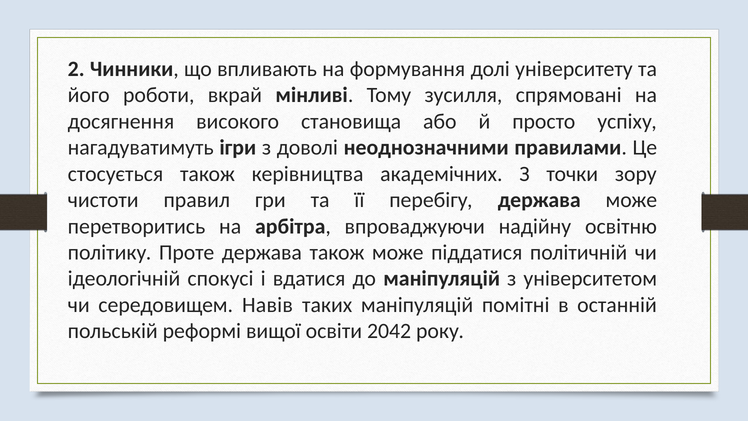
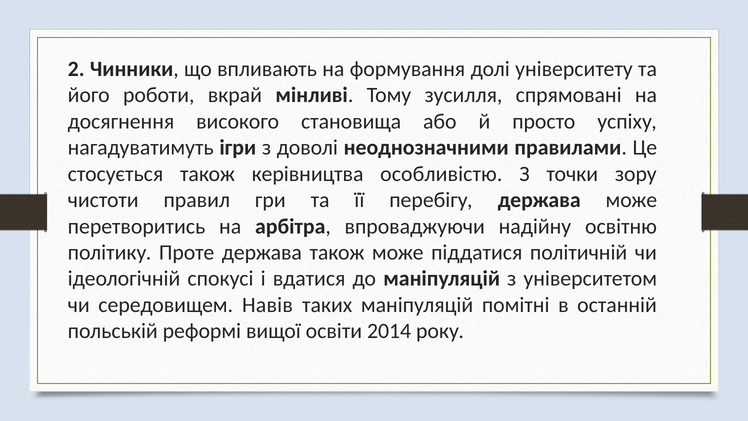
академічних: академічних -> особливістю (441, 174)
2042: 2042 -> 2014 (389, 331)
